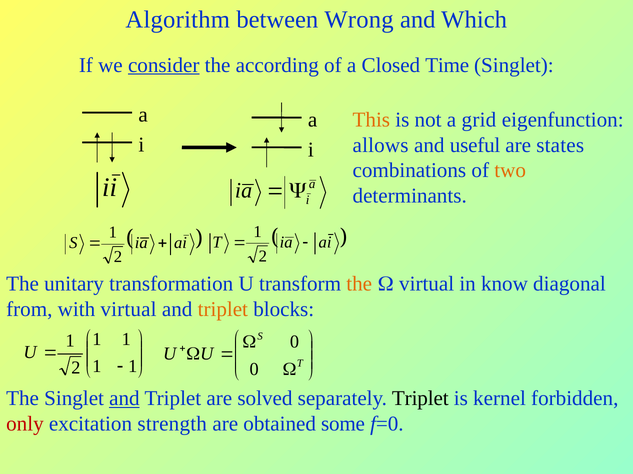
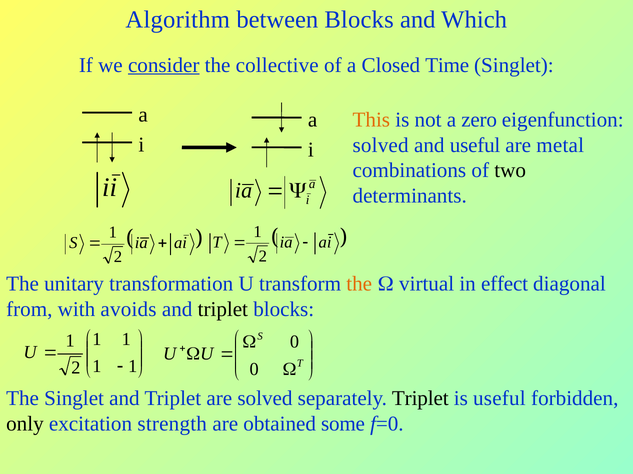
between Wrong: Wrong -> Blocks (359, 20)
according: according -> collective (277, 65)
grid: grid -> zero (479, 120)
allows: allows -> solved (381, 145)
states: states -> metal (560, 145)
two colour: orange -> black (510, 171)
know: know -> effect (505, 284)
with virtual: virtual -> avoids (128, 310)
triplet colour: orange -> black (223, 310)
and underline: present -> none (124, 399)
is kernel: kernel -> useful (499, 399)
only colour: red -> black (25, 424)
